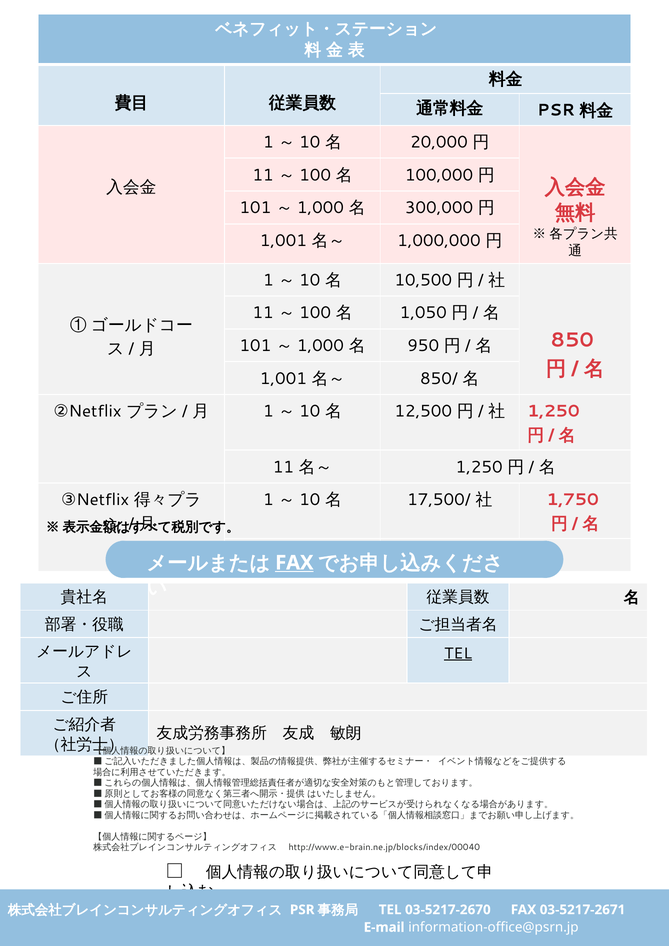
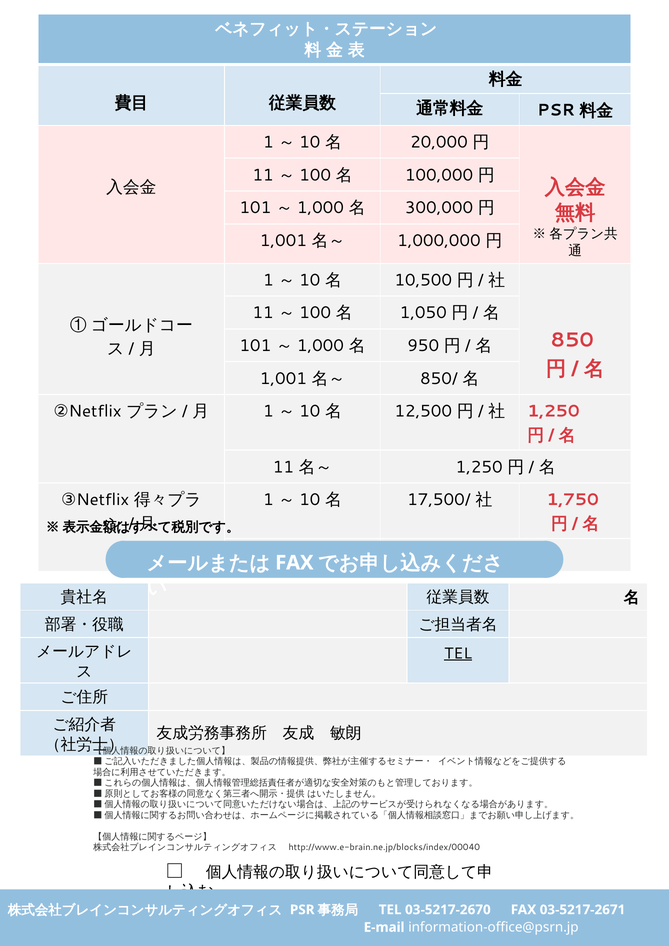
FAX underline: present -> none (294, 563)
